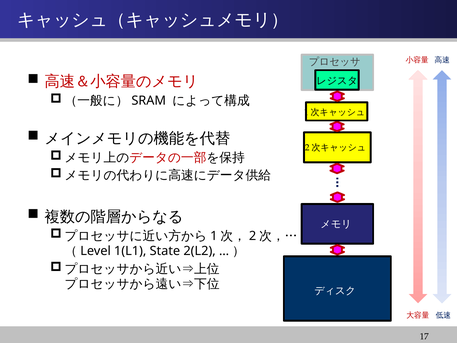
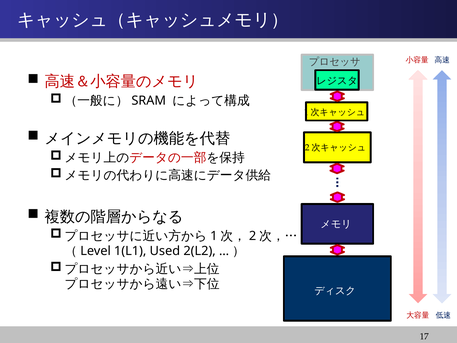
State: State -> Used (165, 251)
